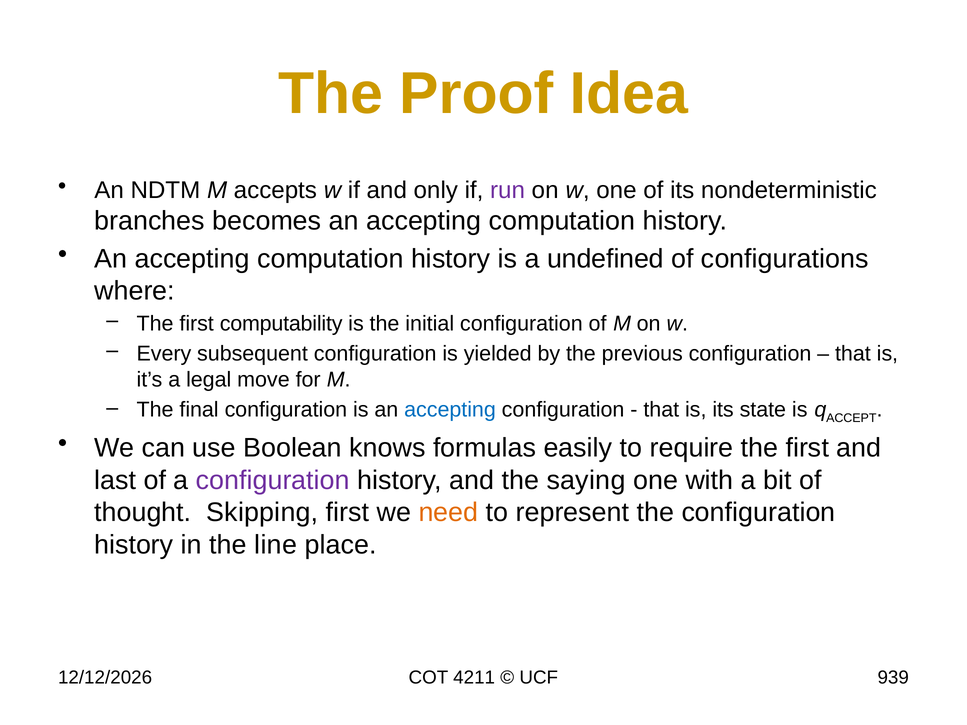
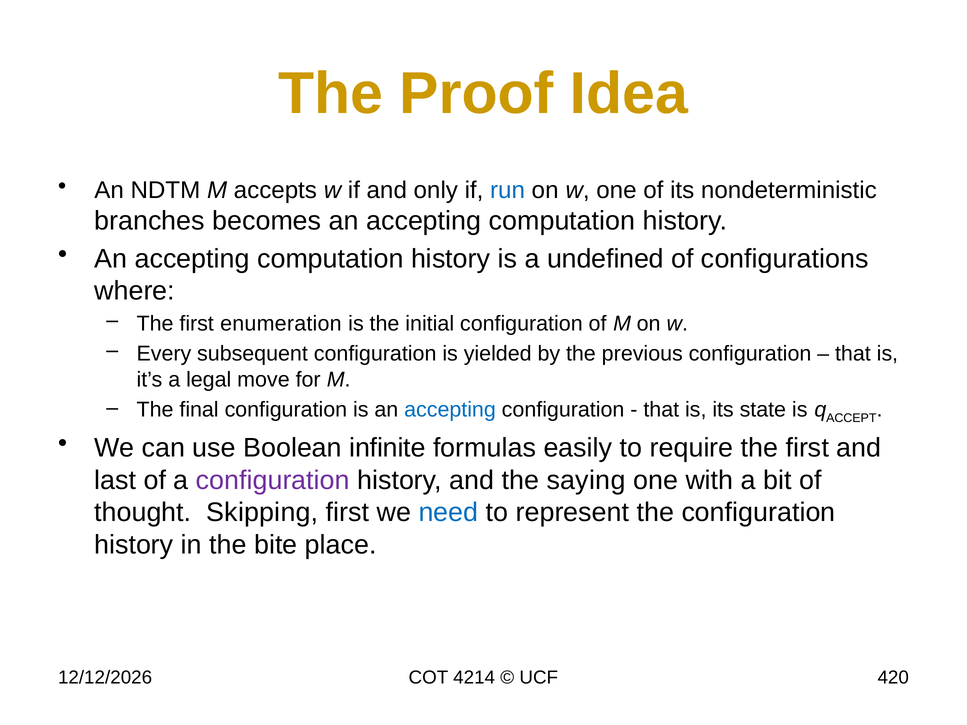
run colour: purple -> blue (508, 190)
computability: computability -> enumeration (281, 324)
knows: knows -> infinite (387, 448)
need colour: orange -> blue (448, 513)
line: line -> bite (276, 545)
4211: 4211 -> 4214 (474, 678)
939: 939 -> 420 (893, 678)
